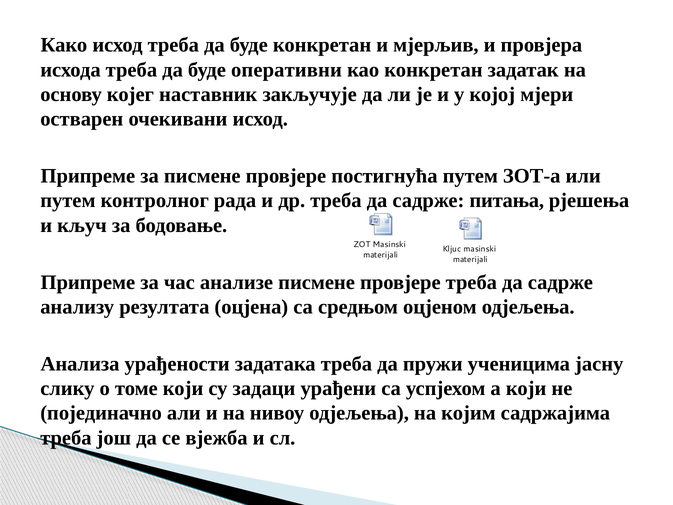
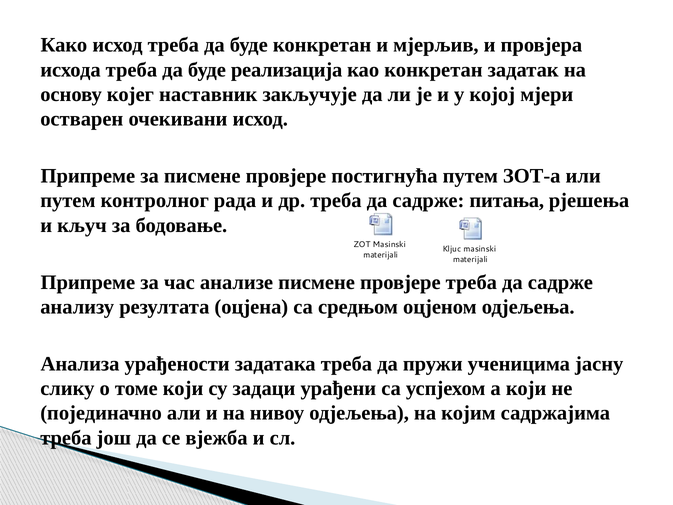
оперативни: оперативни -> реализација (287, 70)
